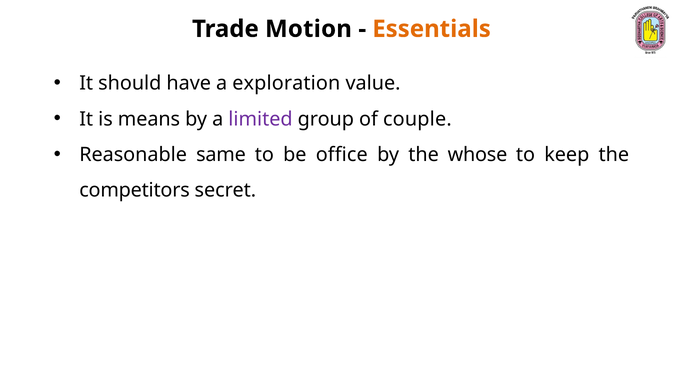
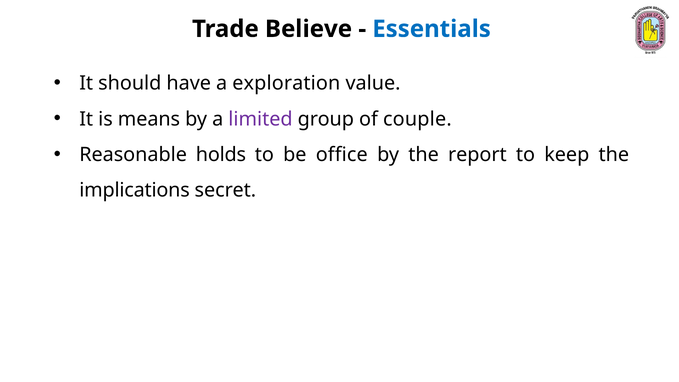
Motion: Motion -> Believe (309, 29)
Essentials colour: orange -> blue (432, 29)
same: same -> holds (221, 155)
whose: whose -> report (477, 155)
competitors: competitors -> implications (135, 190)
